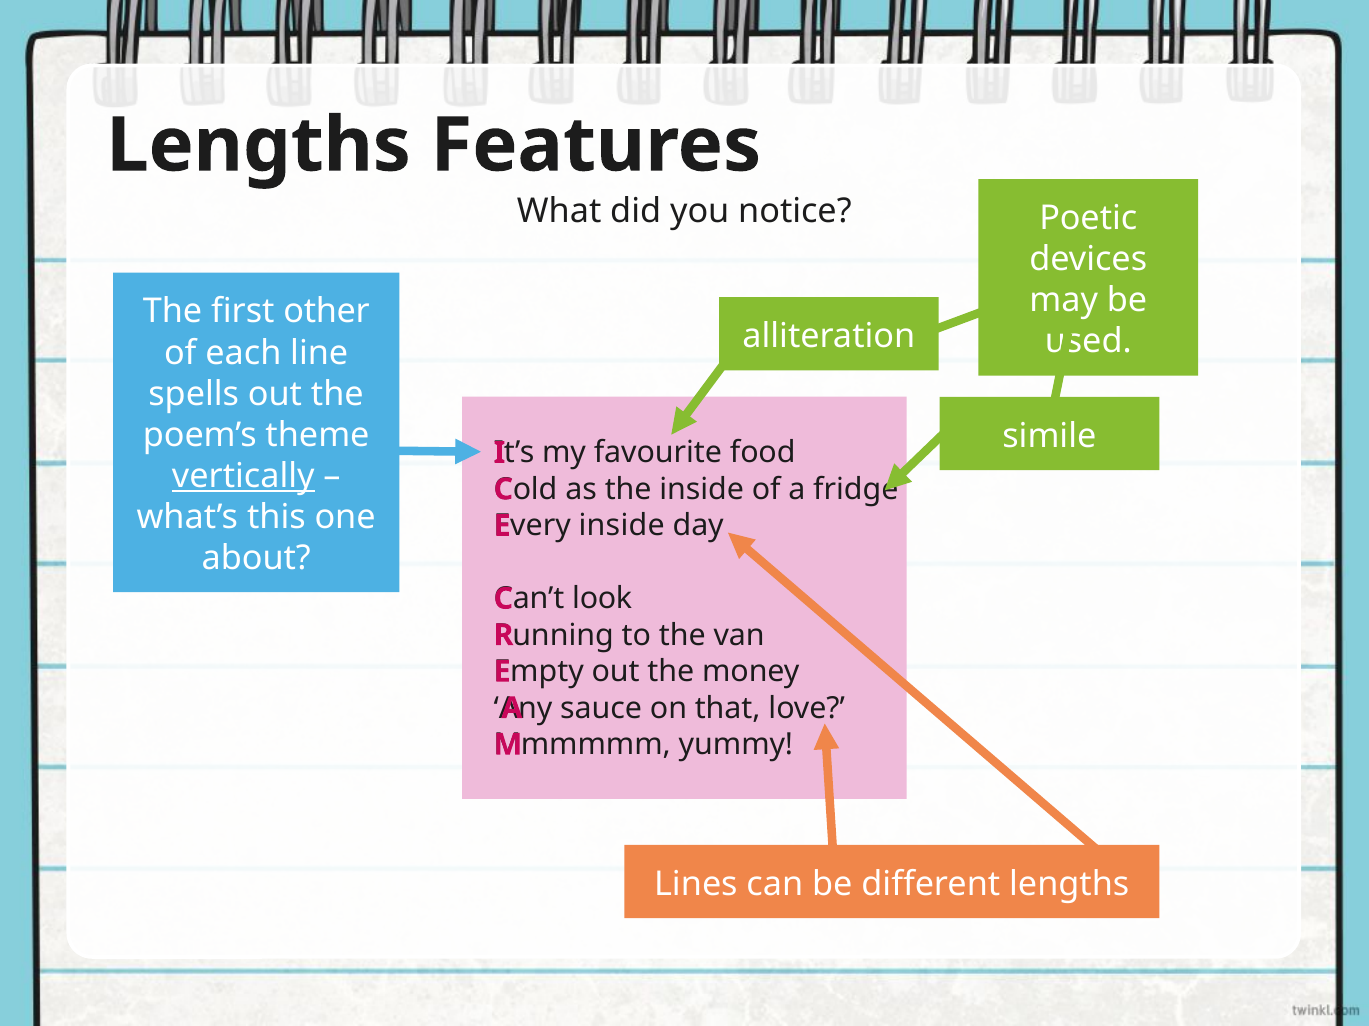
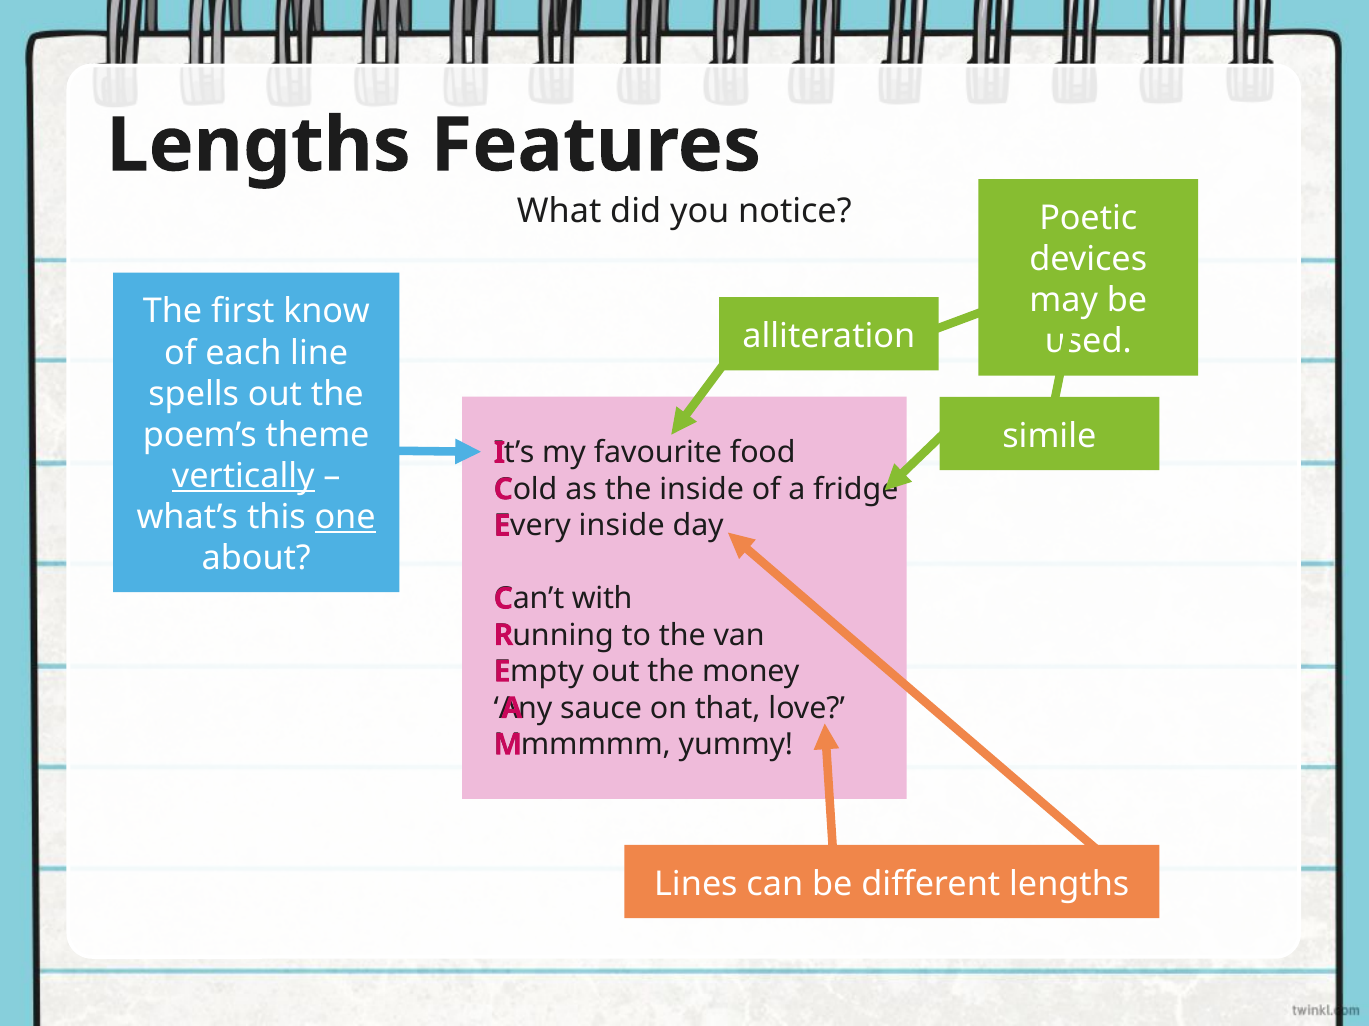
other: other -> know (327, 312)
one underline: none -> present (345, 517)
look: look -> with (602, 599)
